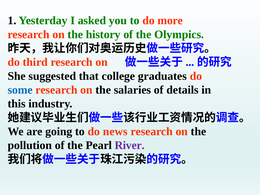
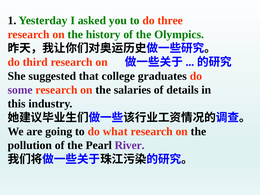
more: more -> three (170, 21)
some colour: blue -> purple (20, 90)
news: news -> what (115, 131)
